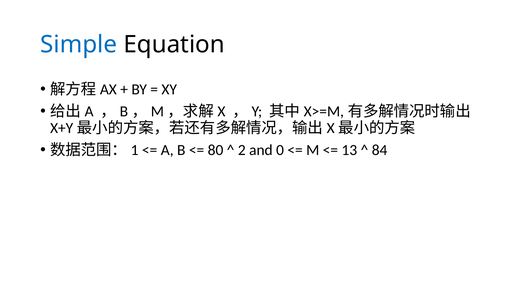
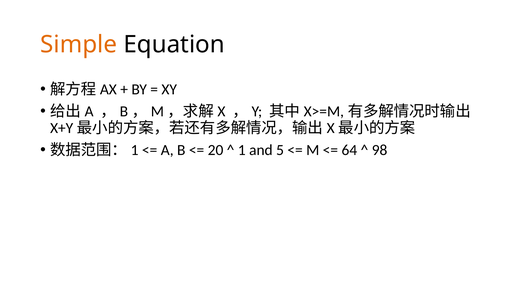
Simple colour: blue -> orange (79, 44)
80: 80 -> 20 (216, 150)
2: 2 -> 1 (242, 150)
0: 0 -> 5 (280, 150)
13: 13 -> 64 (349, 150)
84: 84 -> 98 (380, 150)
